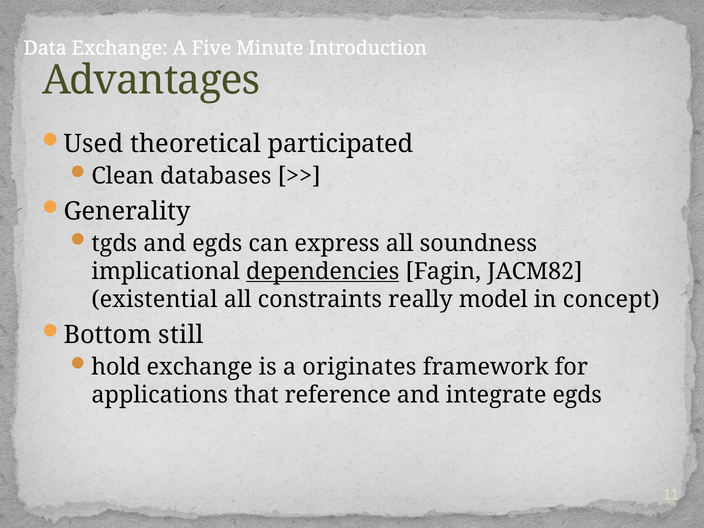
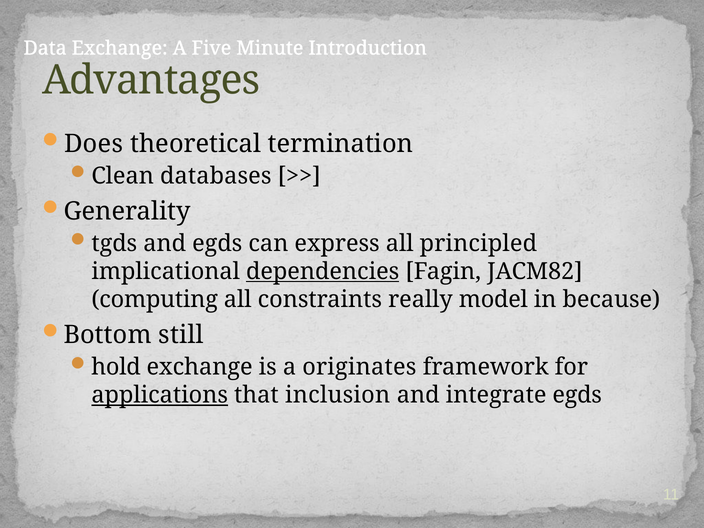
Used: Used -> Does (94, 144)
participated: participated -> termination (340, 144)
soundness: soundness -> principled (478, 243)
existential: existential -> computing (155, 300)
concept: concept -> because (611, 300)
applications underline: none -> present (160, 395)
reference: reference -> inclusion (338, 395)
